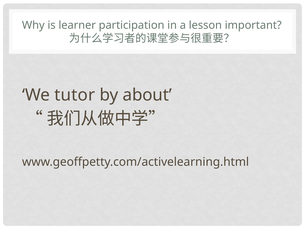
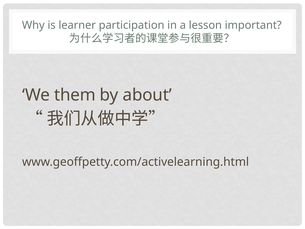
tutor: tutor -> them (75, 95)
